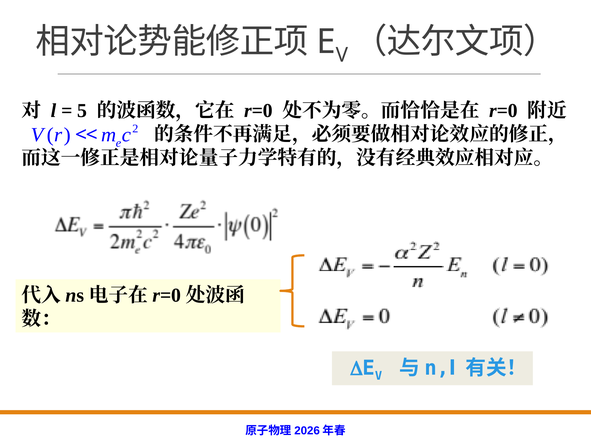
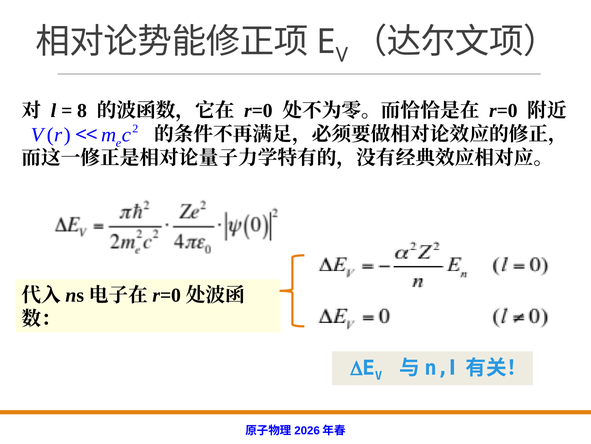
5: 5 -> 8 (82, 111)
